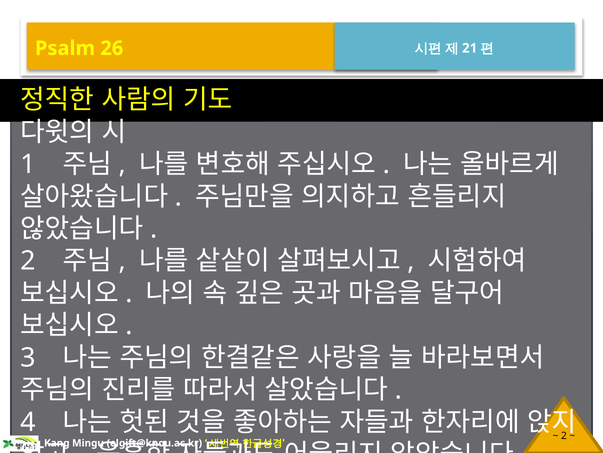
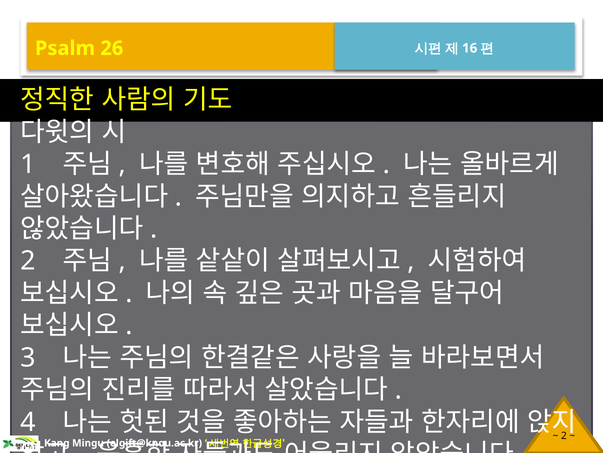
21: 21 -> 16 (470, 48)
